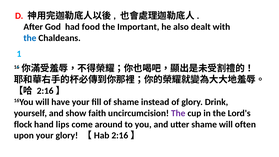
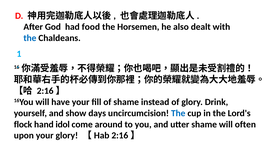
Important: Important -> Horsemen (138, 27)
faith: faith -> days (97, 113)
The colour: purple -> blue (178, 113)
lips: lips -> idol (63, 124)
